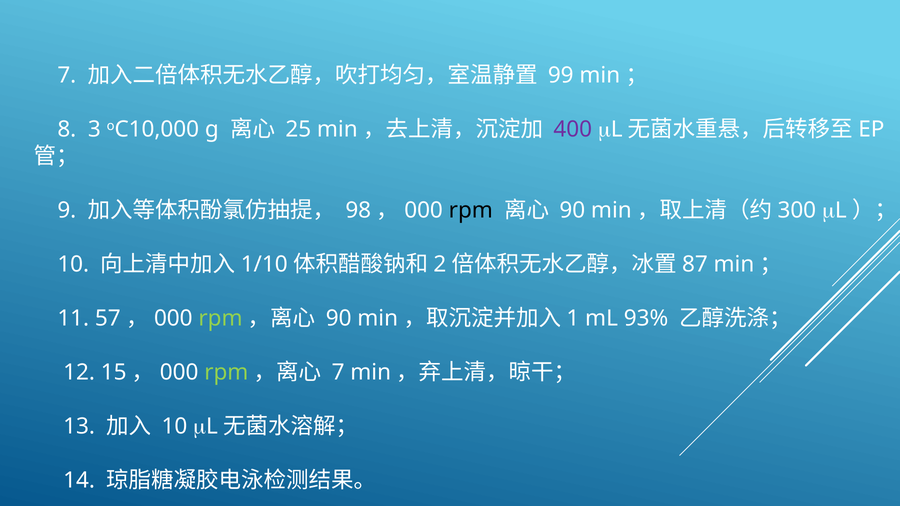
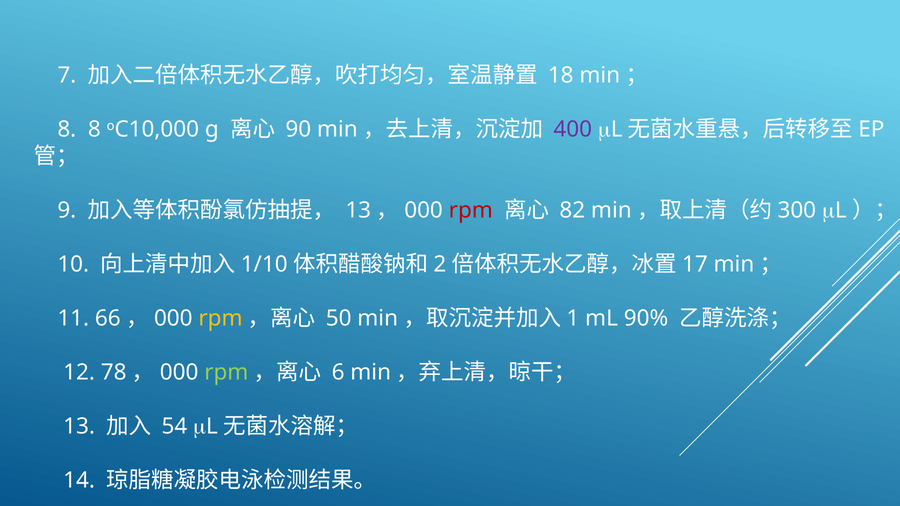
99: 99 -> 18 (561, 75)
8 3: 3 -> 8 (94, 129)
25: 25 -> 90 (298, 129)
98: 98 -> 13 (358, 210)
rpm colour: black -> red (471, 210)
90: 90 -> 82 (572, 210)
87: 87 -> 17 (695, 264)
57: 57 -> 66 (108, 318)
rpm colour: light green -> yellow (221, 318)
90: 90 -> 50 (339, 318)
93%: 93% -> 90% (646, 318)
15: 15 -> 78 (114, 372)
7: 7 -> 6 (338, 372)
10: 10 -> 54 (174, 426)
